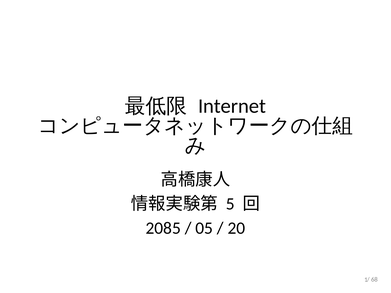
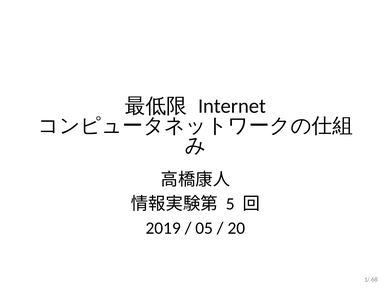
2085: 2085 -> 2019 (163, 228)
